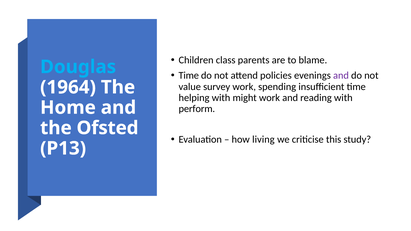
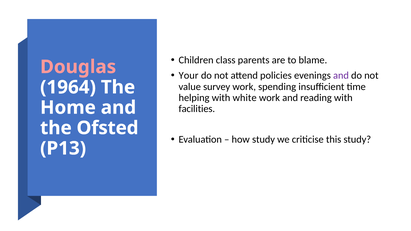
Douglas colour: light blue -> pink (78, 67)
Time: Time -> Your (189, 76)
might: might -> white (245, 98)
perform: perform -> facilities (197, 109)
how living: living -> study (264, 140)
